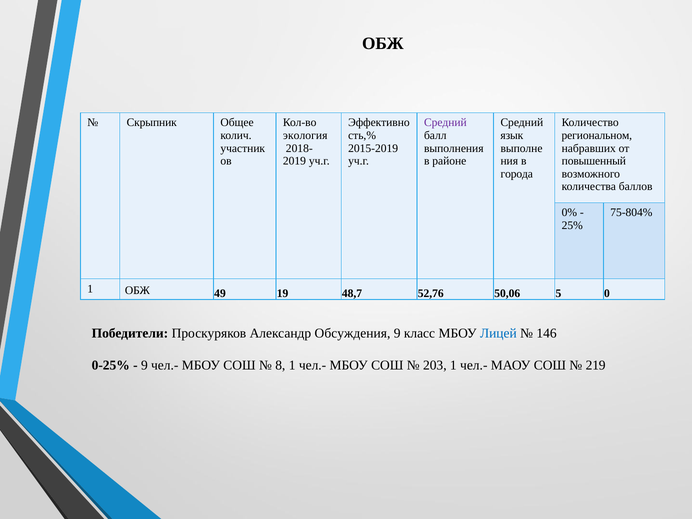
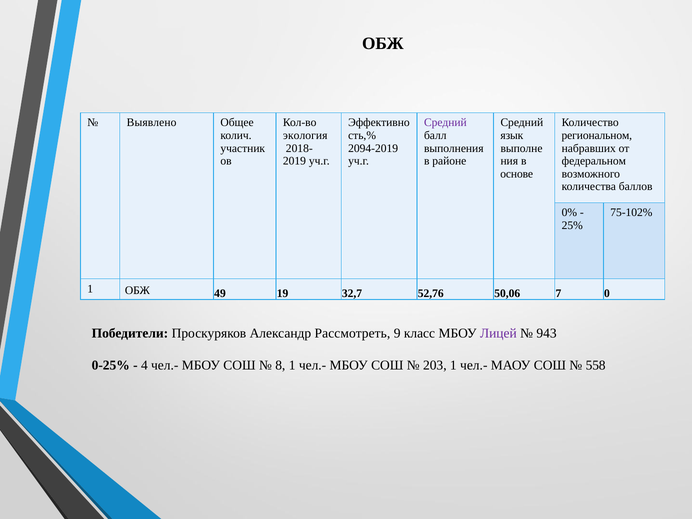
Скрыпник: Скрыпник -> Выявлено (152, 123)
2015-2019: 2015-2019 -> 2094-2019 (373, 148)
повышенный: повышенный -> федеральном (594, 161)
города: города -> основе (517, 174)
75-804%: 75-804% -> 75-102% (631, 213)
48,7: 48,7 -> 32,7 (352, 293)
5: 5 -> 7 (558, 293)
Обсуждения: Обсуждения -> Рассмотреть (352, 333)
Лицей colour: blue -> purple (498, 333)
146: 146 -> 943 (547, 333)
9: 9 -> 4 (144, 365)
219: 219 -> 558 (596, 365)
